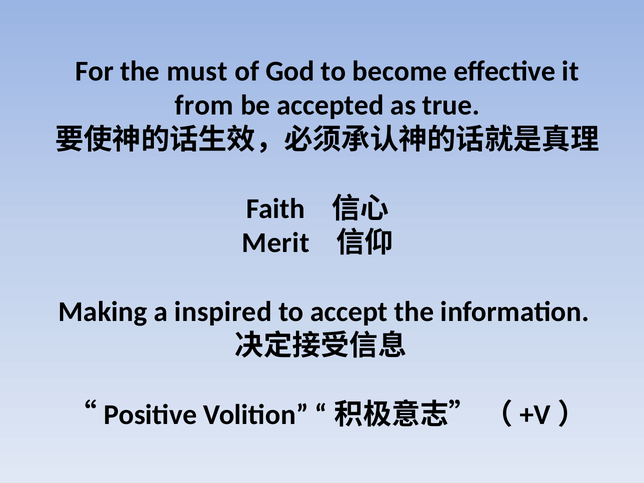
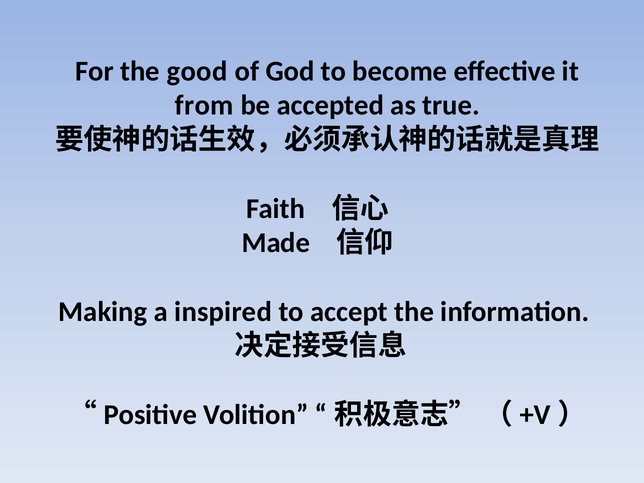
must: must -> good (197, 71)
Merit: Merit -> Made (276, 243)
